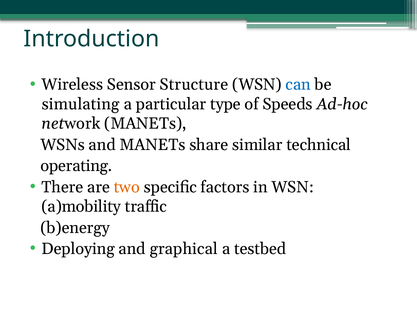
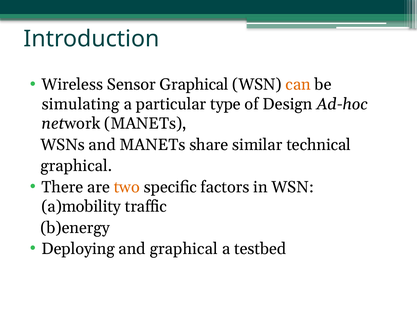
Sensor Structure: Structure -> Graphical (194, 85)
can colour: blue -> orange (298, 85)
Speeds: Speeds -> Design (288, 104)
operating: operating -> graphical (76, 166)
